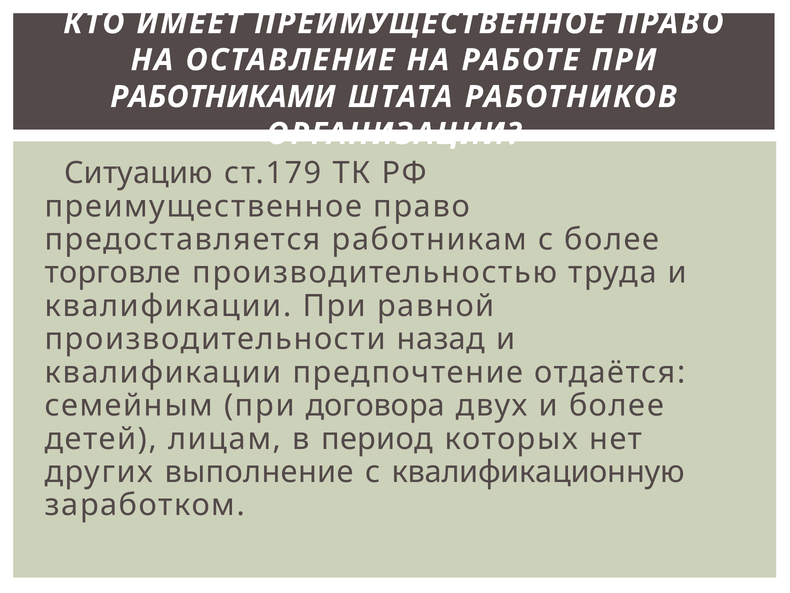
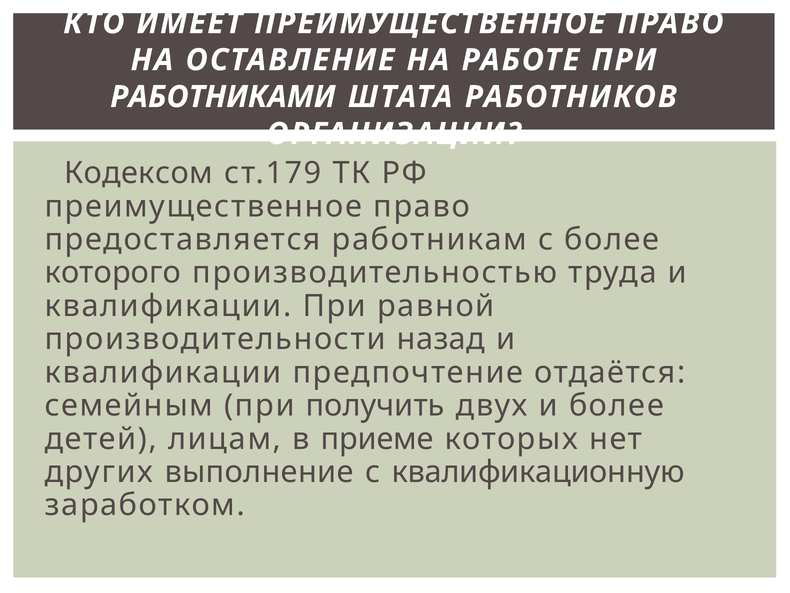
Ситуацию: Ситуацию -> Кодексом (138, 173)
торговле: торговле -> которого (113, 273)
договора: договора -> получить (375, 405)
период: период -> приеме (377, 439)
